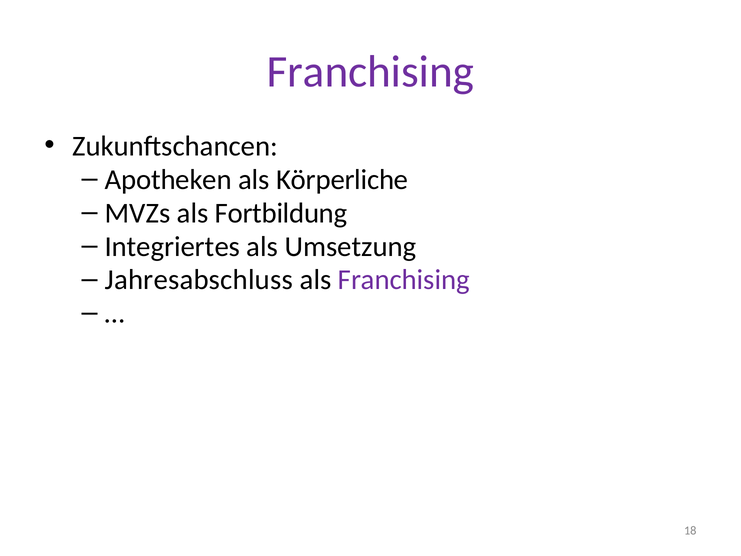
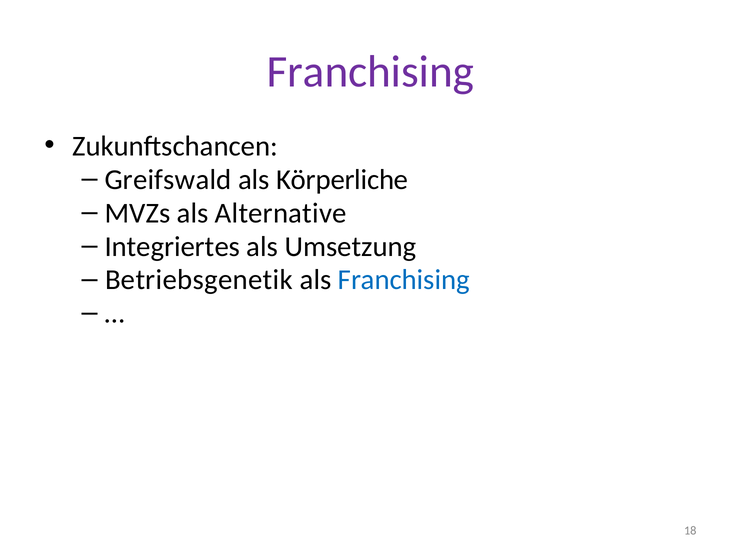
Apotheken: Apotheken -> Greifswald (168, 179)
Fortbildung: Fortbildung -> Alternative (281, 213)
Jahresabschluss: Jahresabschluss -> Betriebsgenetik (199, 280)
Franchising colour: purple -> blue (404, 280)
